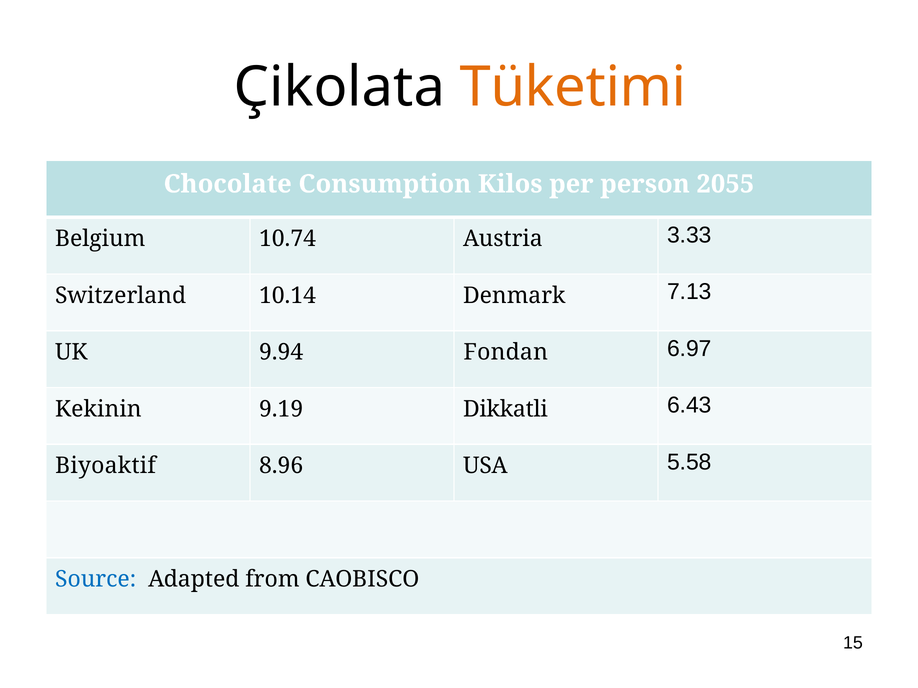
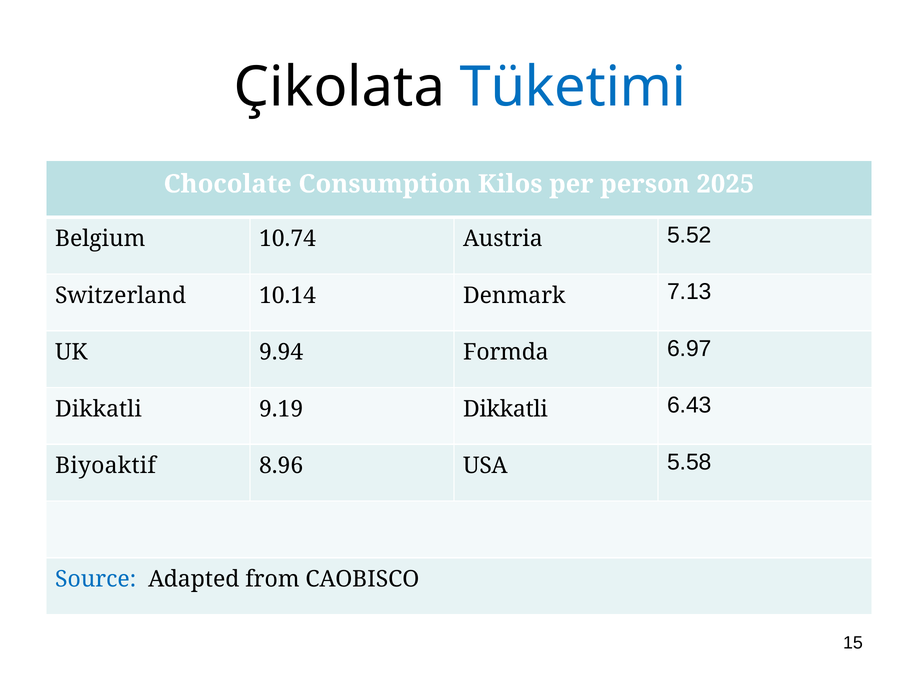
Tüketimi colour: orange -> blue (573, 87)
2055: 2055 -> 2025 (725, 184)
3.33: 3.33 -> 5.52 (689, 235)
Fondan: Fondan -> Formda (506, 352)
Kekinin: Kekinin -> Dikkatli (98, 409)
